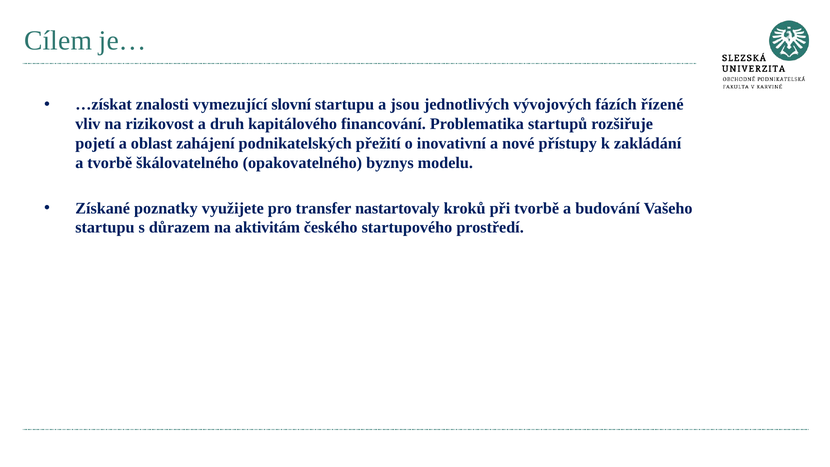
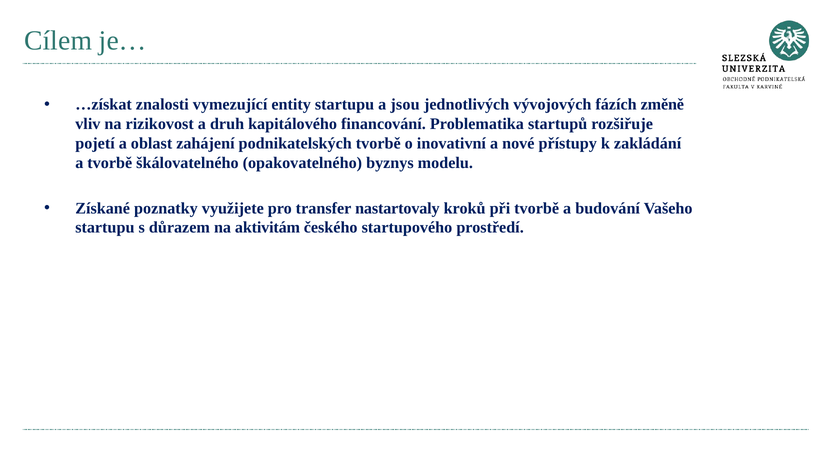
slovní: slovní -> entity (291, 105)
řízené: řízené -> změně (662, 105)
podnikatelských přežití: přežití -> tvorbě (378, 143)
